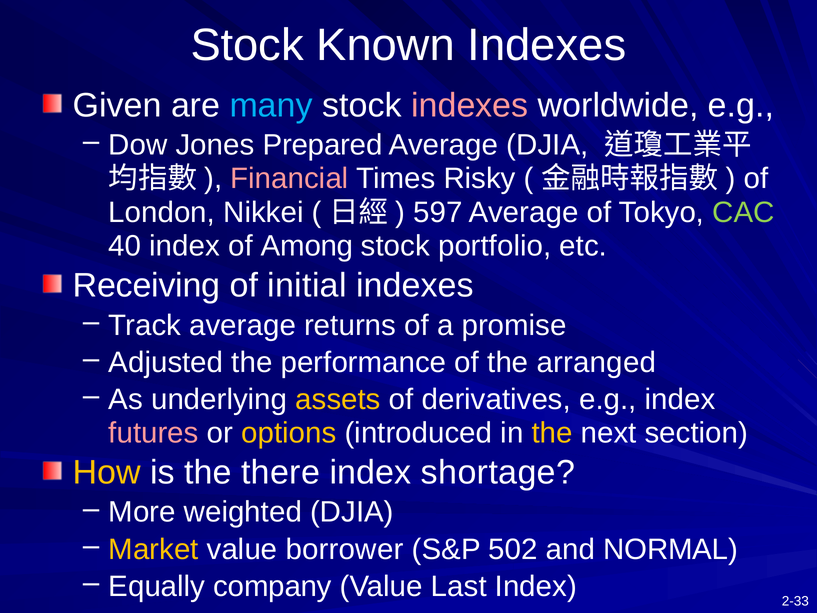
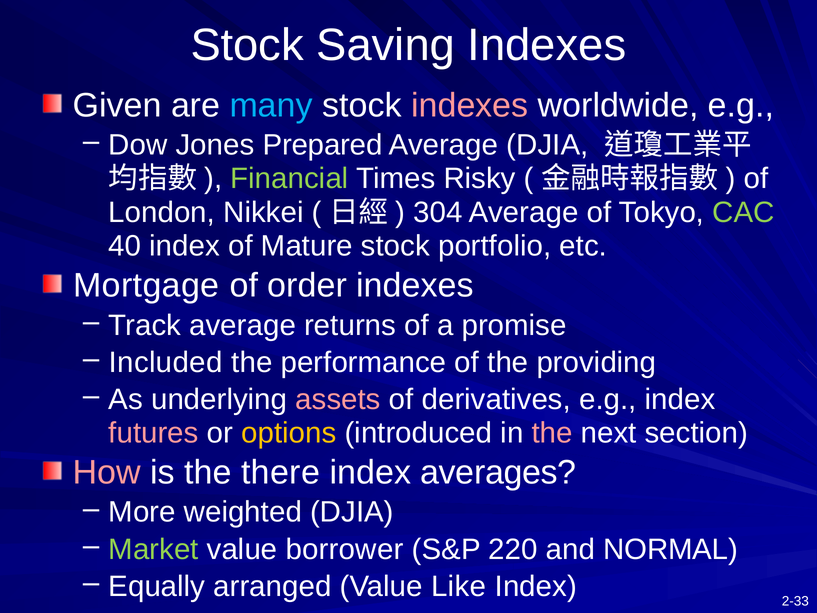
Known: Known -> Saving (386, 45)
Financial colour: pink -> light green (289, 179)
597: 597 -> 304 (438, 212)
Among: Among -> Mature (307, 246)
Receiving: Receiving -> Mortgage (146, 286)
initial: initial -> order (307, 286)
Adjusted: Adjusted -> Included (166, 362)
arranged: arranged -> providing (596, 362)
assets colour: yellow -> pink (338, 399)
the colour: yellow -> pink (552, 433)
How colour: yellow -> pink (107, 472)
shortage: shortage -> averages (498, 472)
Market colour: yellow -> light green (154, 549)
502: 502 -> 220 (513, 549)
company: company -> arranged (272, 586)
Last: Last -> Like (459, 586)
